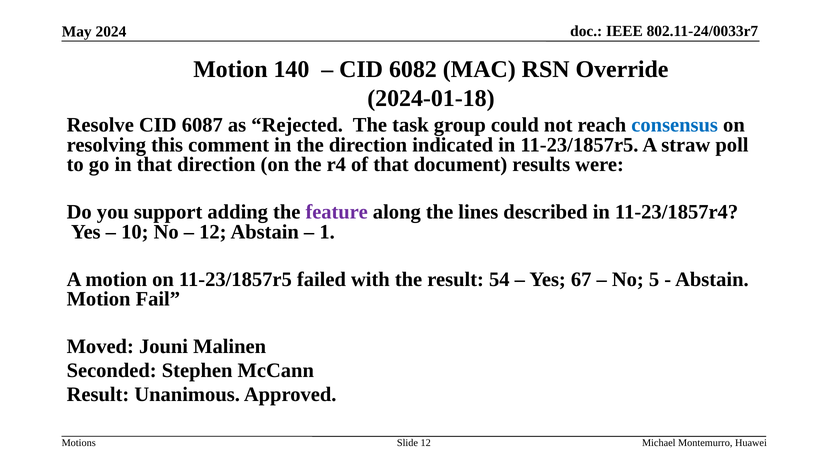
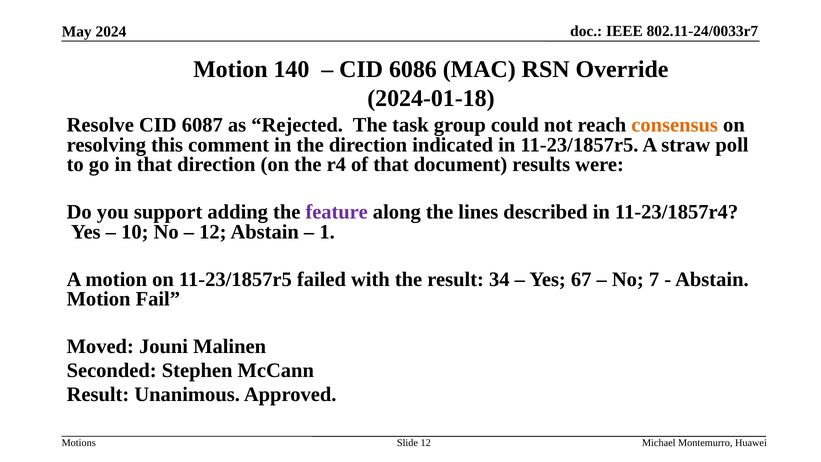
6082: 6082 -> 6086 (413, 69)
consensus colour: blue -> orange (675, 125)
54: 54 -> 34 (499, 279)
5: 5 -> 7 (654, 279)
